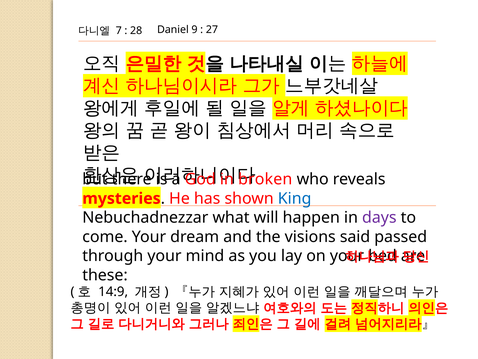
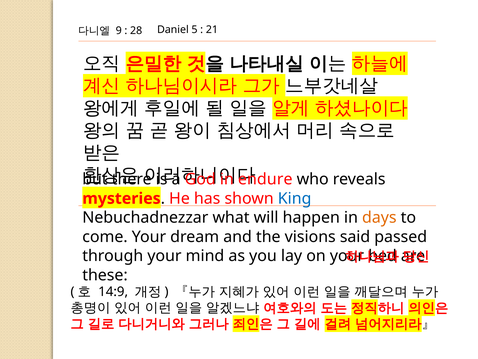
7: 7 -> 9 (119, 31)
9: 9 -> 5 (195, 30)
27: 27 -> 21 (212, 30)
broken: broken -> endure (265, 179)
days colour: purple -> orange (379, 217)
